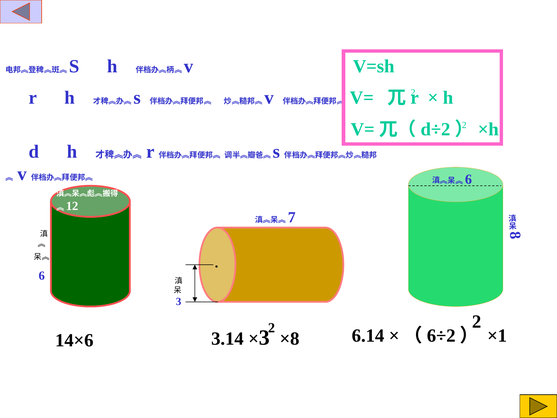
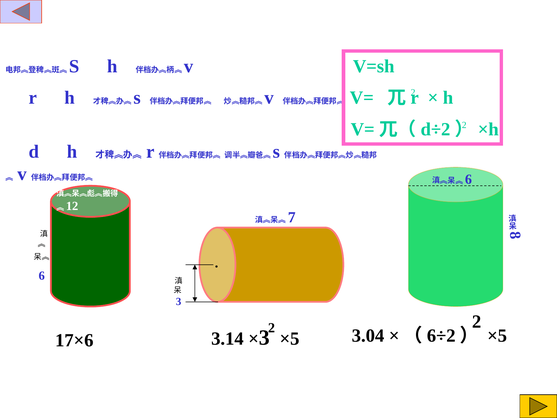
6.14: 6.14 -> 3.04 (368, 335)
×（6÷2） ×1: ×1 -> ×5 (497, 335)
14×6: 14×6 -> 17×6 (74, 340)
×8: ×8 -> ×5 (290, 339)
